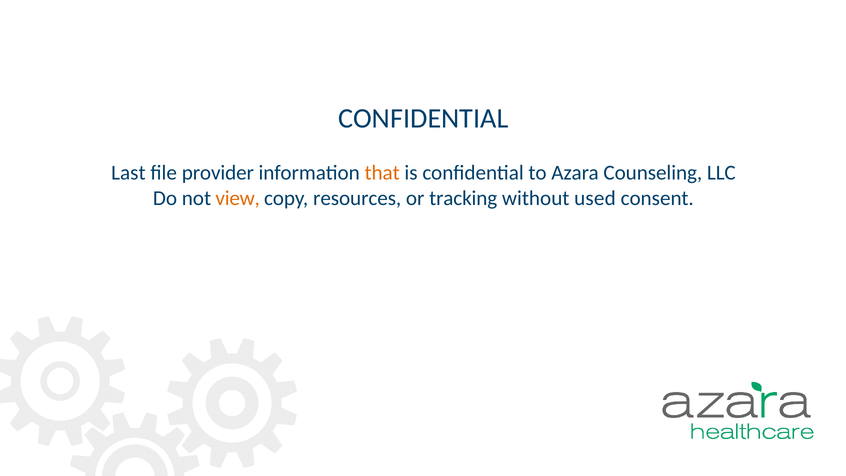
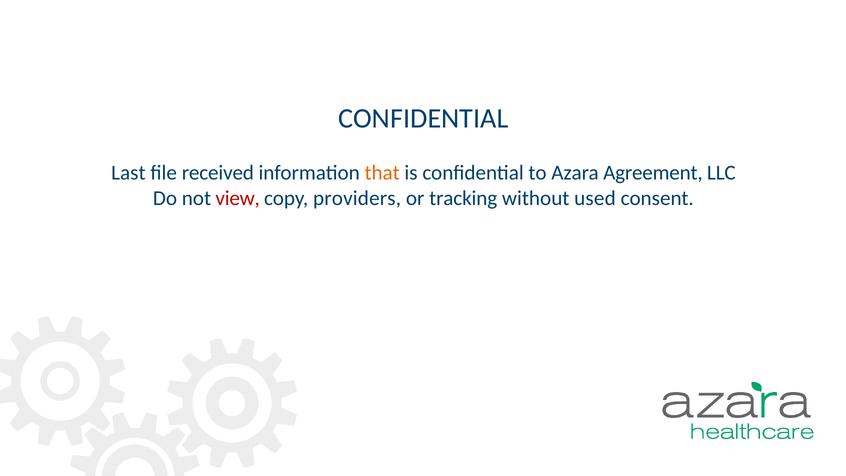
provider: provider -> received (218, 173)
Counseling: Counseling -> Agreement (653, 173)
view colour: orange -> red (238, 198)
resources: resources -> providers (357, 198)
